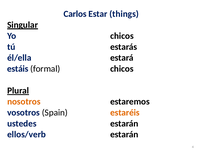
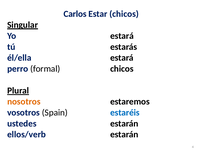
Estar things: things -> chicos (124, 14)
Yo chicos: chicos -> estará (122, 36)
estáis: estáis -> perro (18, 69)
estaréis colour: orange -> blue (125, 113)
